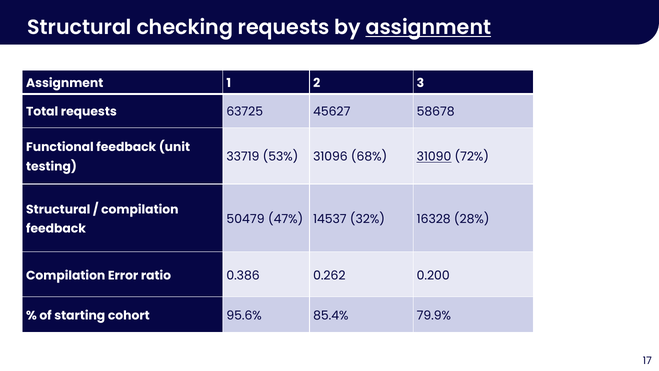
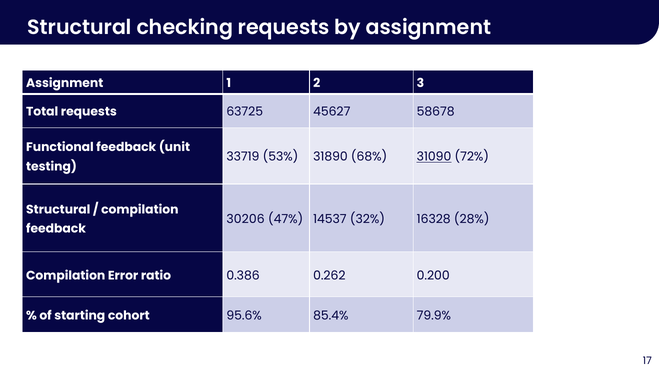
assignment underline: present -> none (428, 28)
31096: 31096 -> 31890 (330, 157)
50479: 50479 -> 30206 (246, 219)
